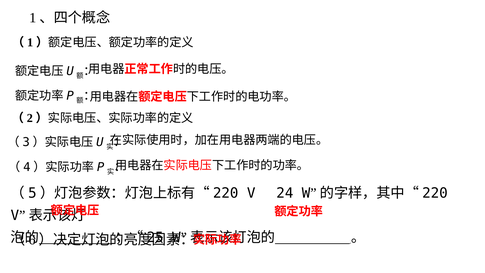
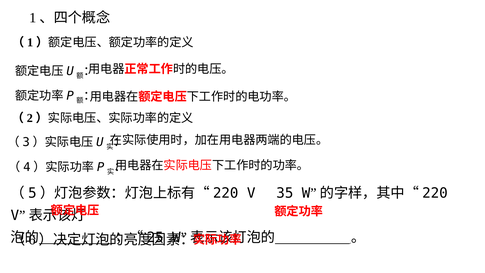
24: 24 -> 35 (285, 193)
